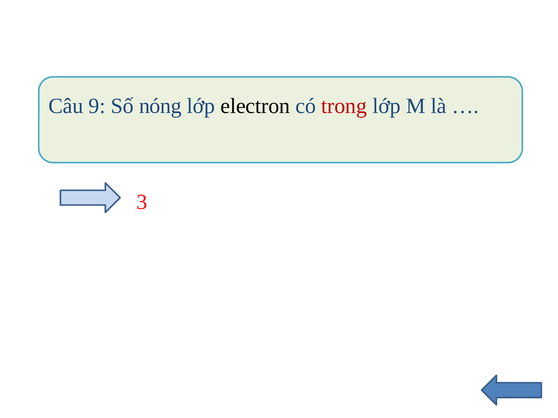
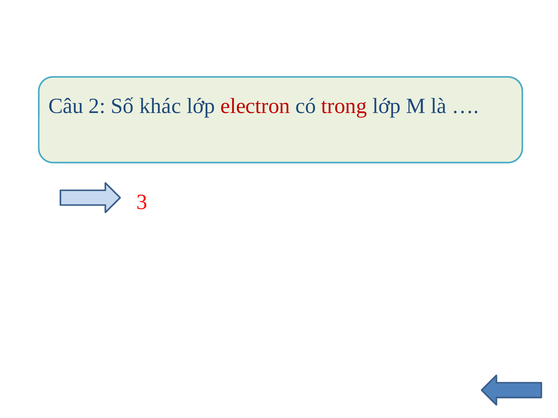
9: 9 -> 2 (97, 106)
nóng: nóng -> khác (160, 106)
electron colour: black -> red (255, 106)
